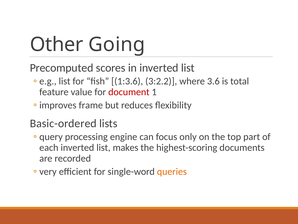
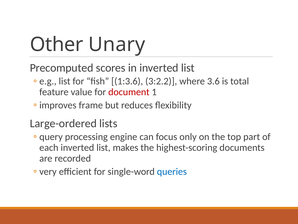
Going: Going -> Unary (117, 45)
Basic-ordered: Basic-ordered -> Large-ordered (63, 123)
queries colour: orange -> blue (172, 171)
